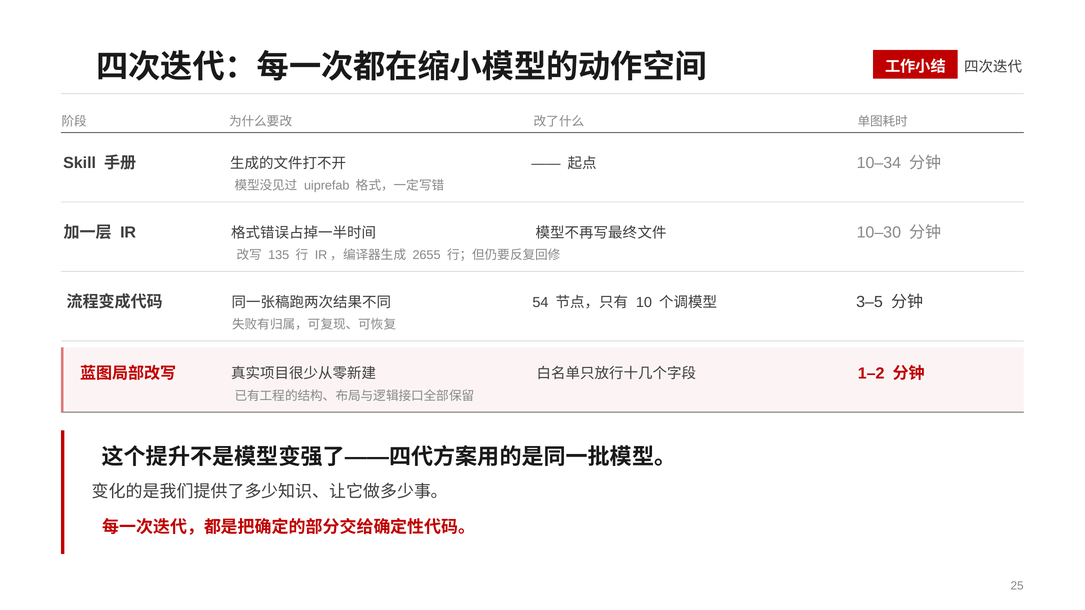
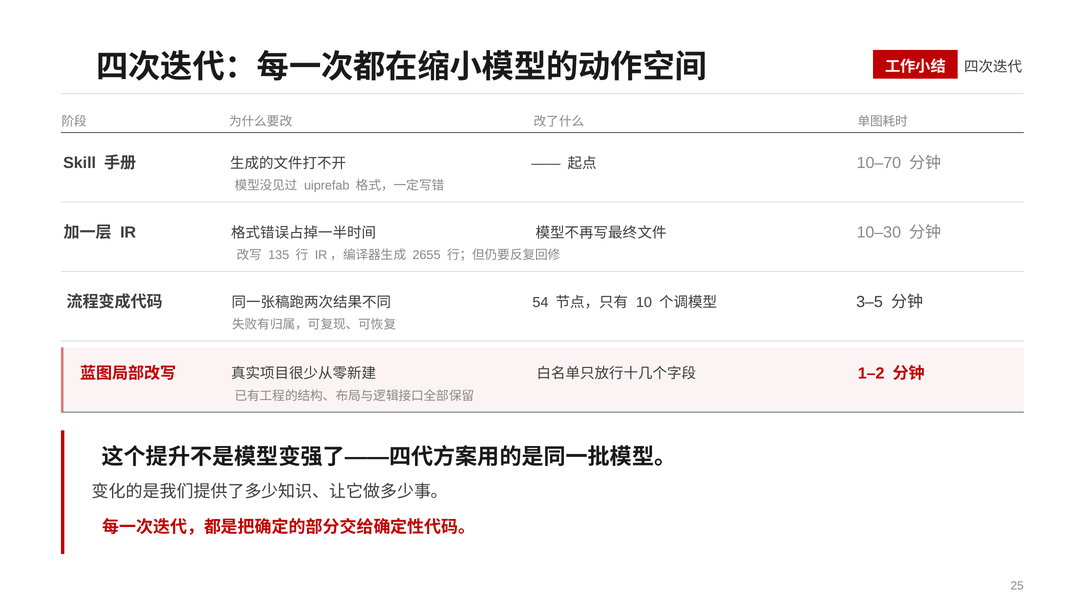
10–34: 10–34 -> 10–70 (879, 163)
